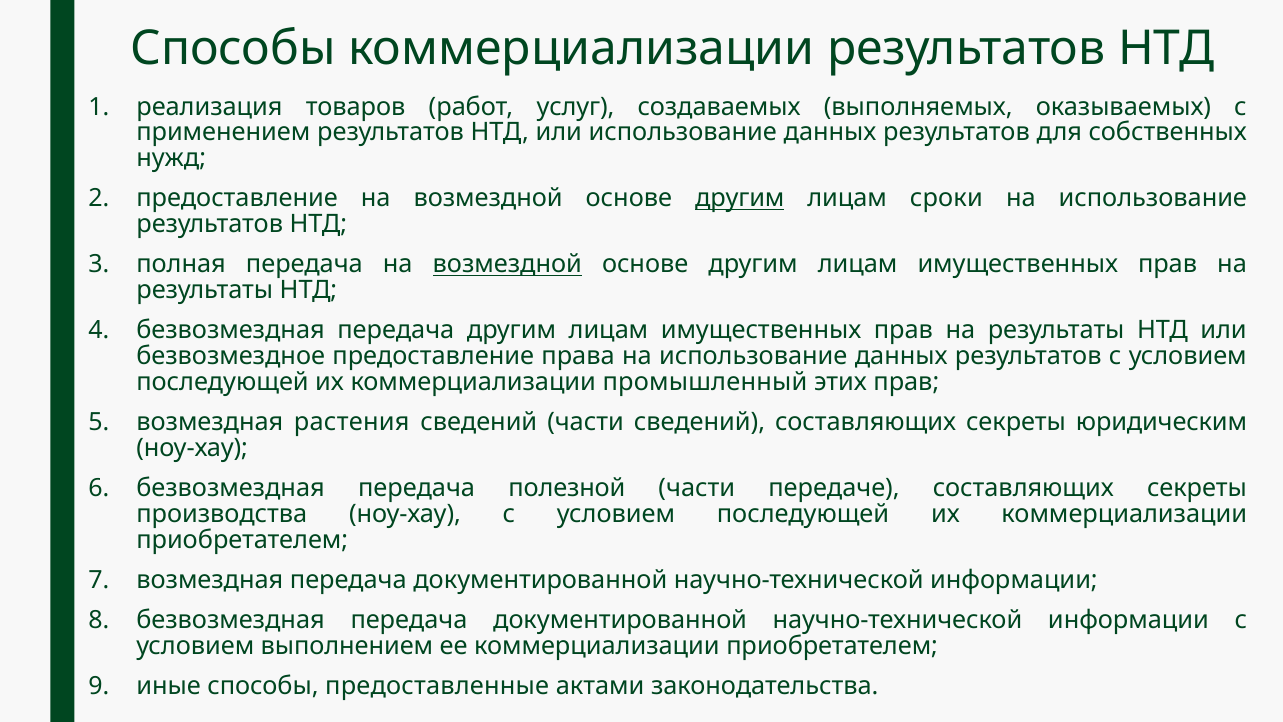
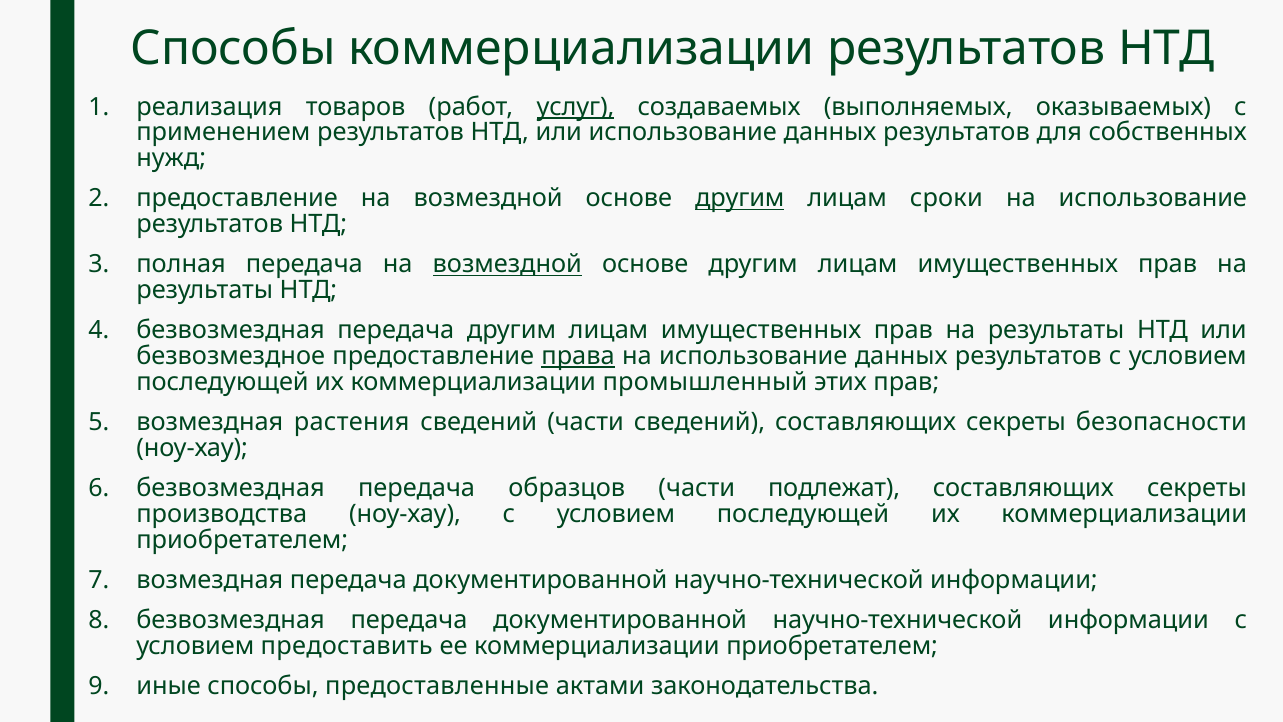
услуг underline: none -> present (576, 107)
права underline: none -> present (578, 356)
юридическим: юридическим -> безопасности (1161, 422)
полезной: полезной -> образцов (567, 488)
передаче: передаче -> подлежат (834, 488)
выполнением: выполнением -> предоставить (347, 645)
